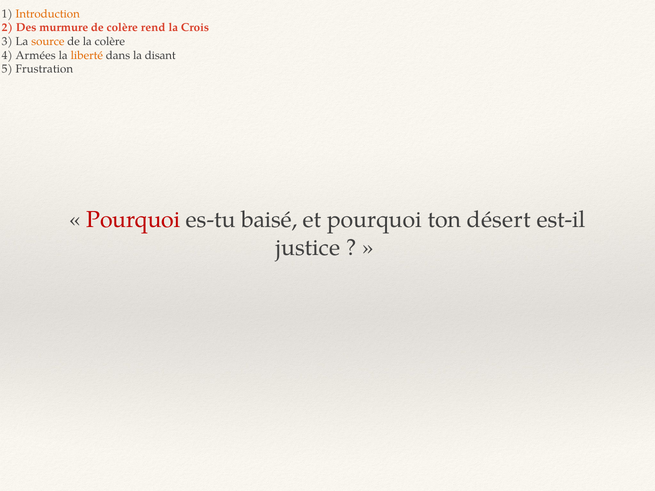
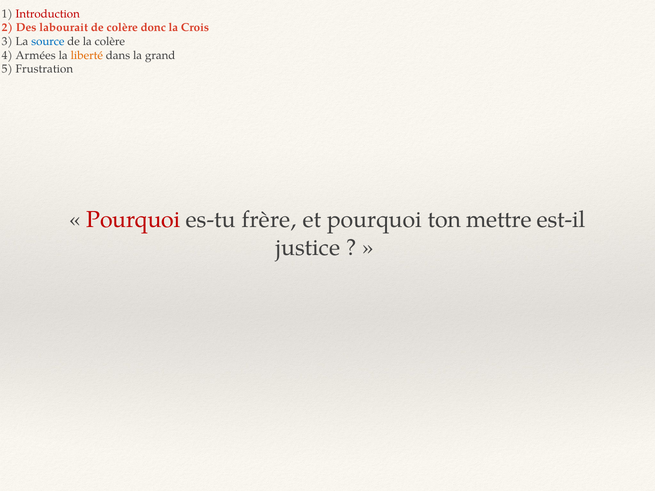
Introduction colour: orange -> red (48, 14)
murmure: murmure -> labourait (64, 28)
rend: rend -> donc (153, 28)
source colour: orange -> blue (48, 41)
disant: disant -> grand (160, 55)
baisé: baisé -> frère (269, 220)
désert: désert -> mettre (499, 220)
